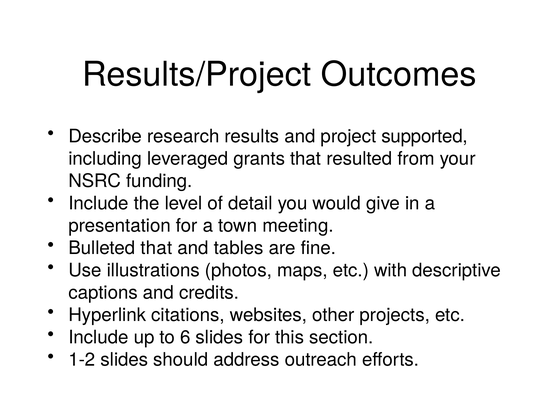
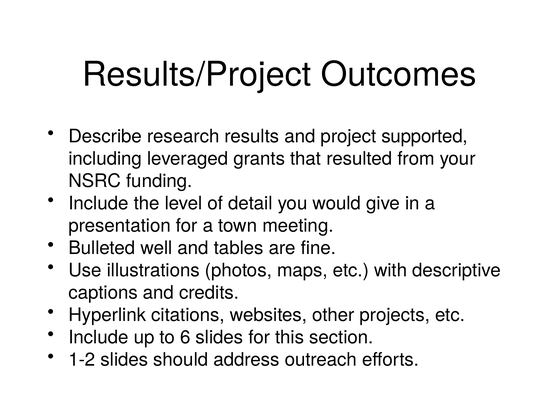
Bulleted that: that -> well (156, 248)
